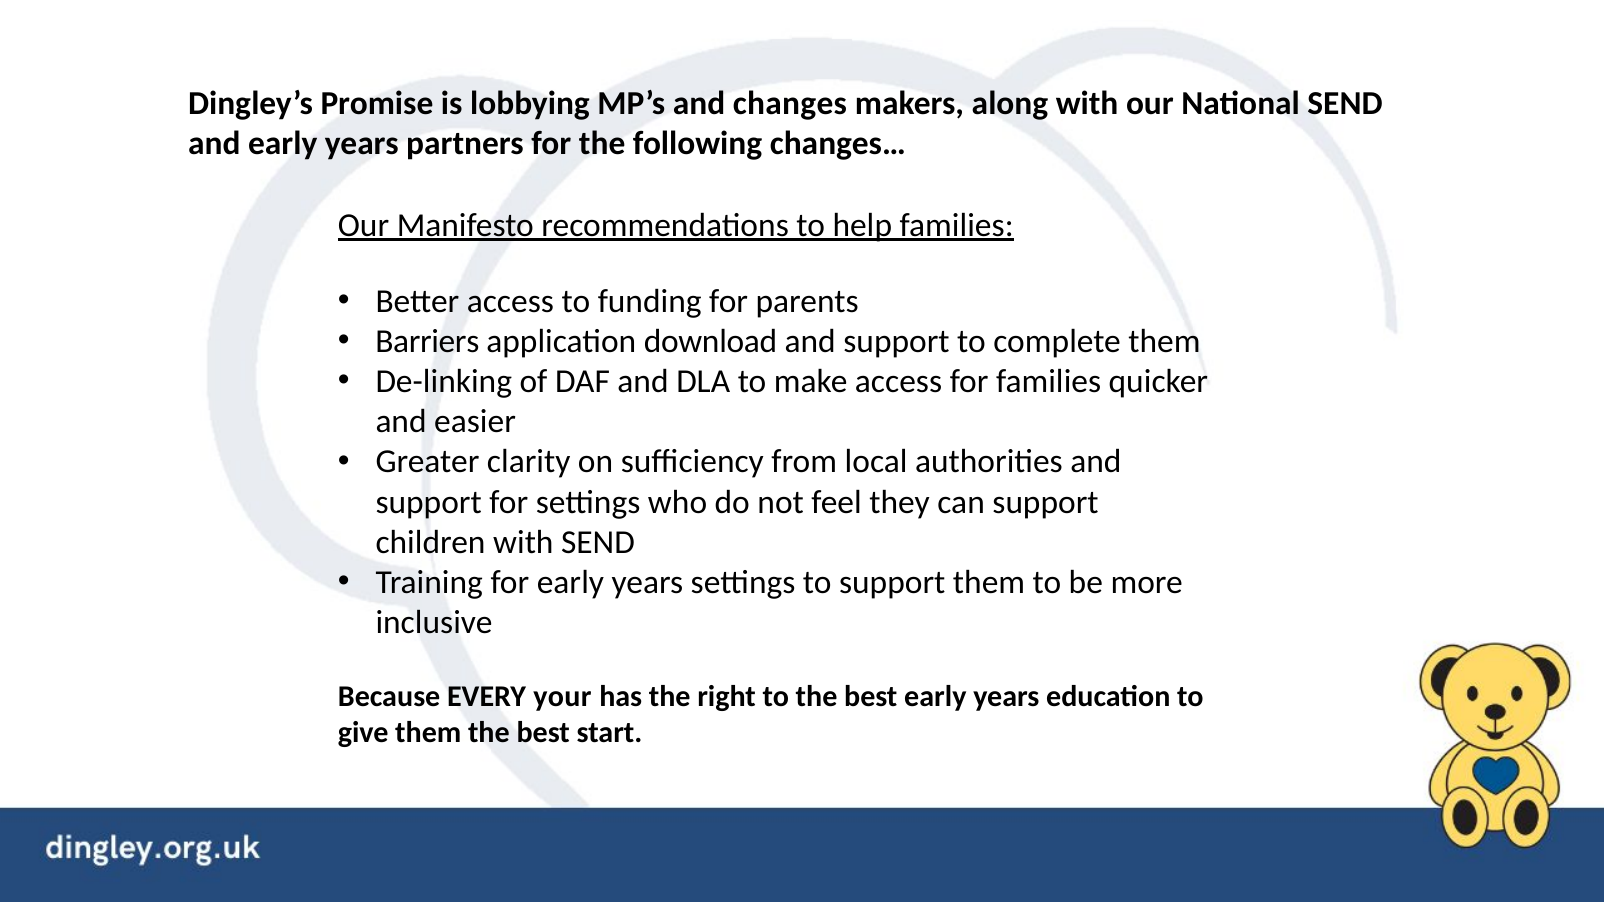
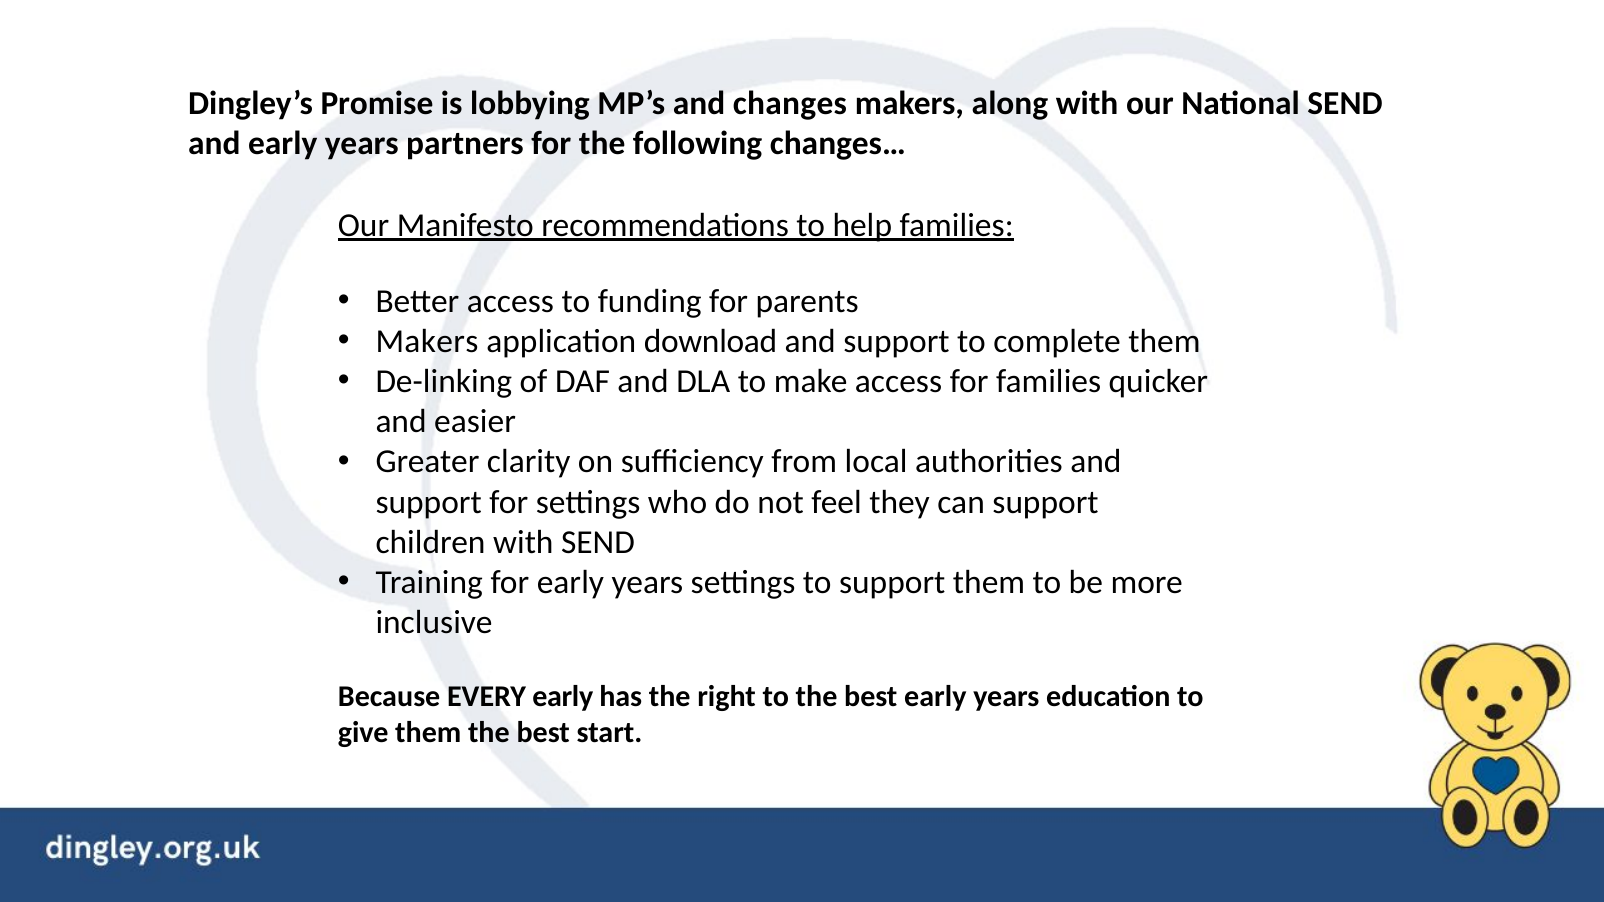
Barriers: Barriers -> Makers (427, 342)
EVERY your: your -> early (563, 696)
